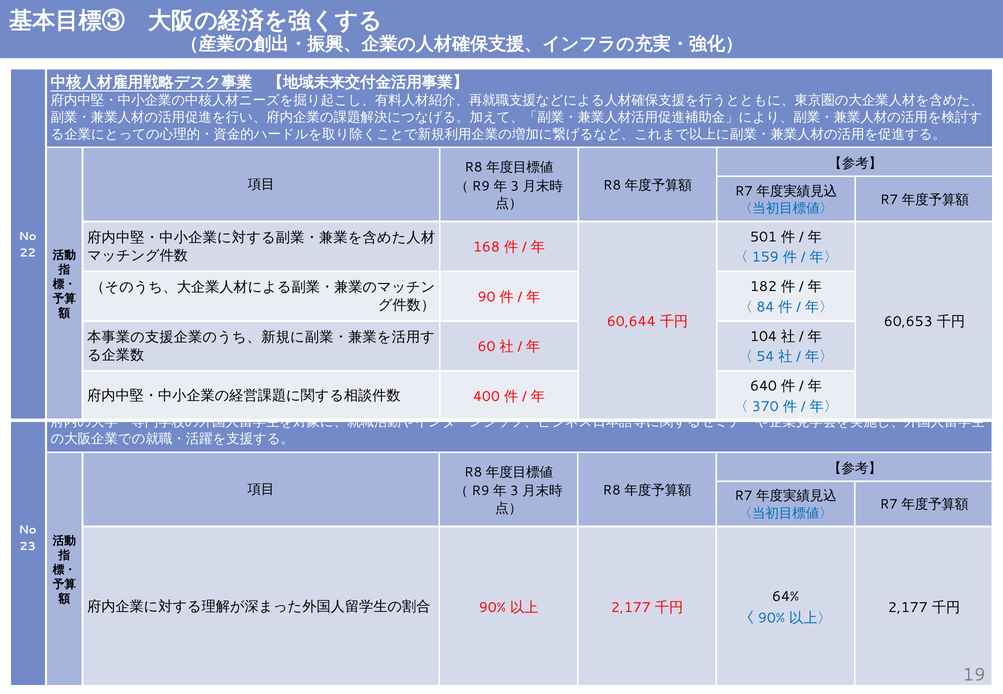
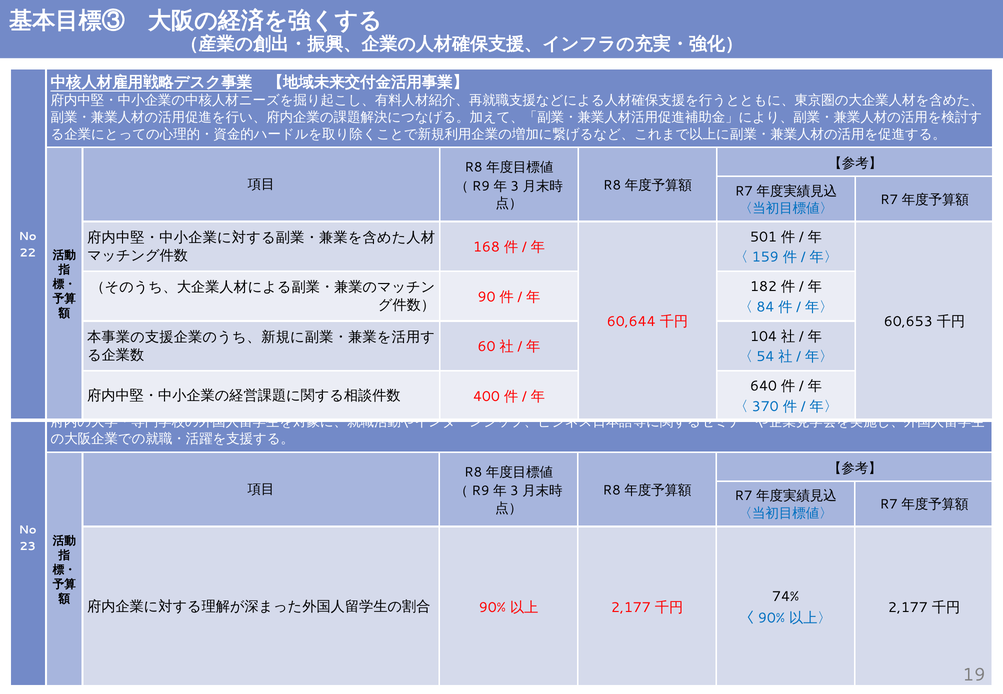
64%: 64% -> 74% (786, 597)
